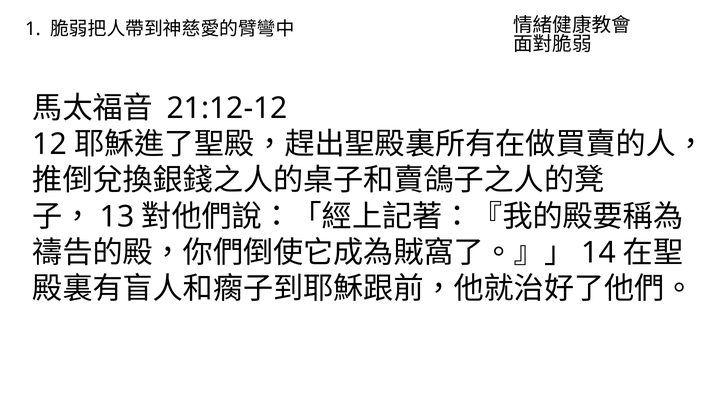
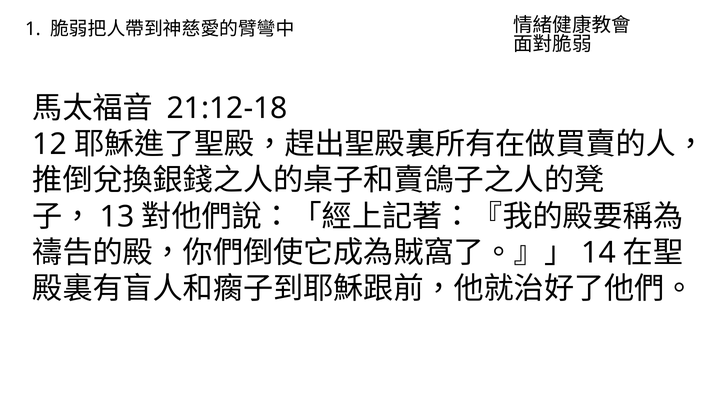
21:12-12: 21:12-12 -> 21:12-18 (227, 108)
